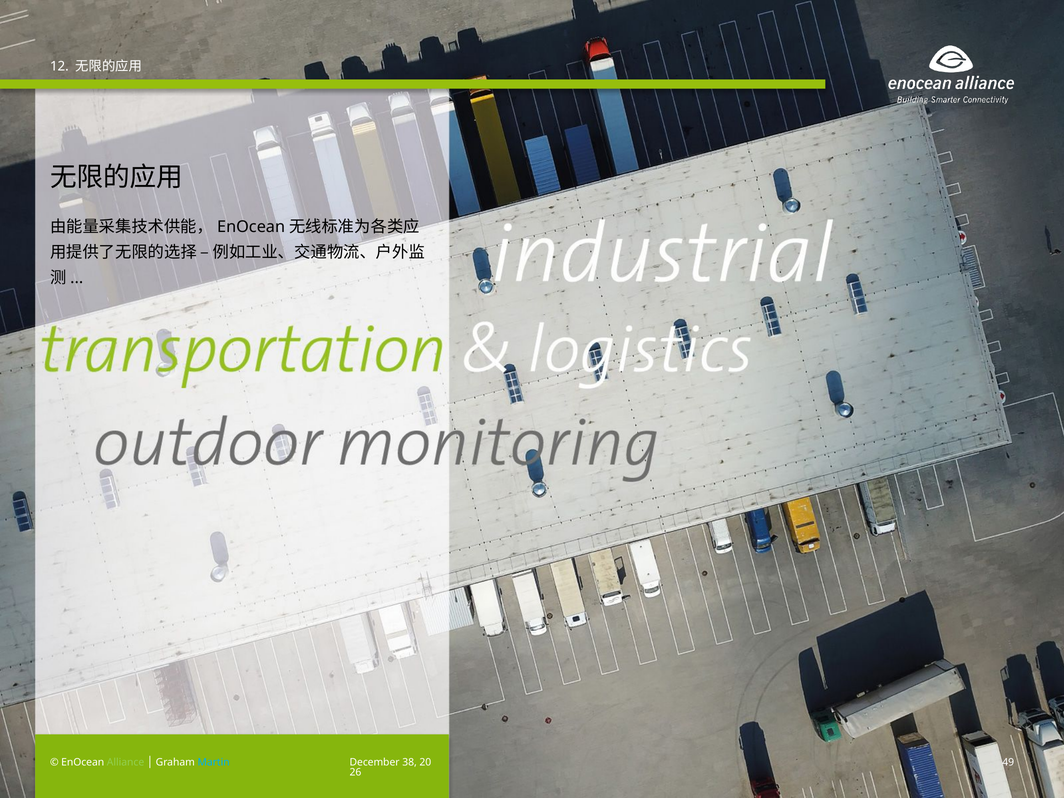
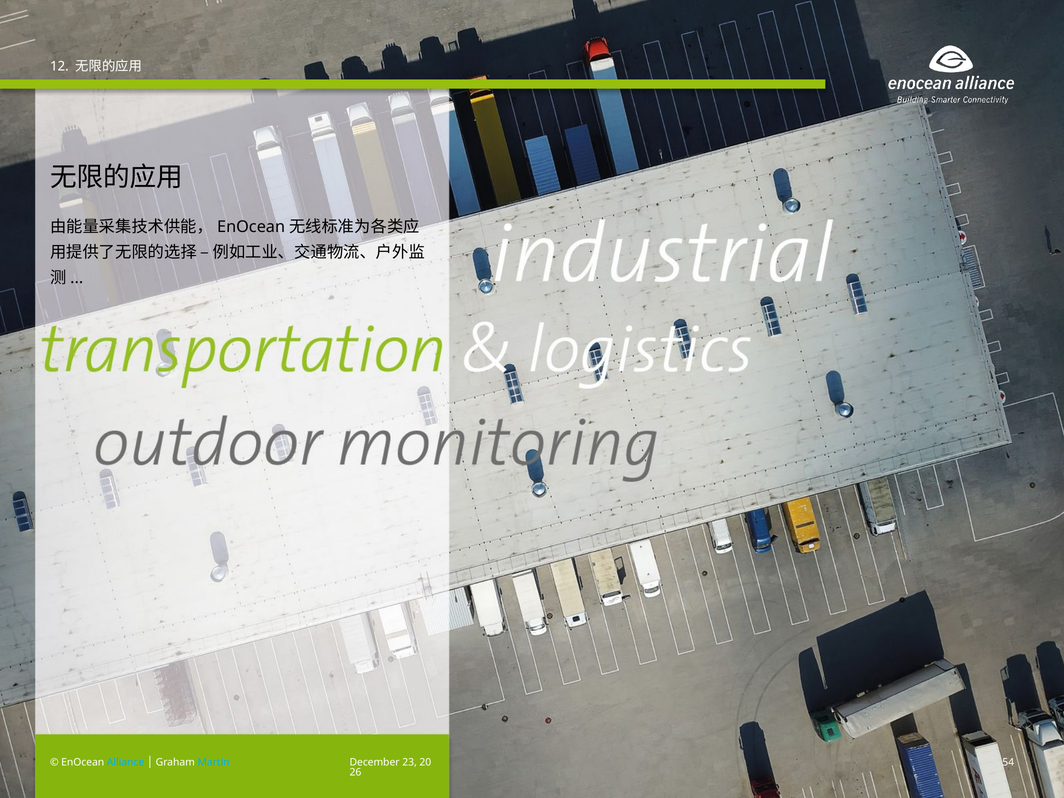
49: 49 -> 54 (1008, 762)
Alliance colour: light green -> light blue (126, 762)
38: 38 -> 23 (410, 762)
